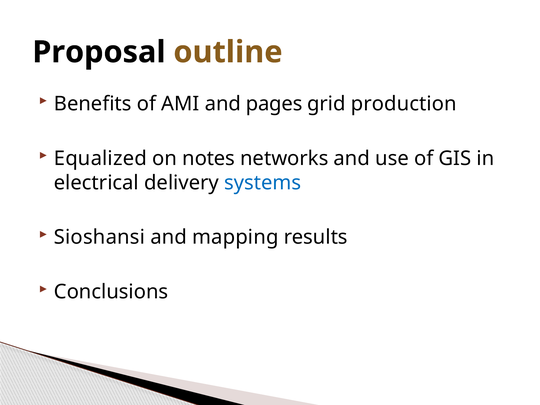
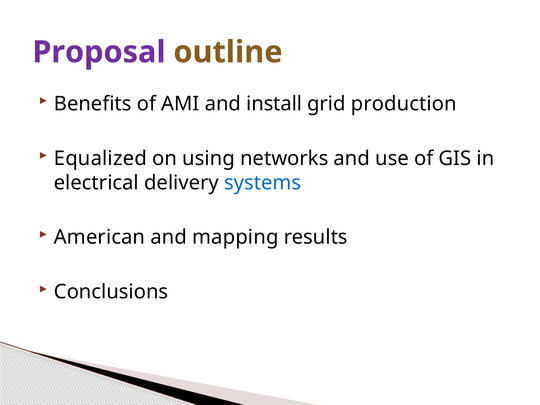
Proposal colour: black -> purple (99, 52)
pages: pages -> install (274, 104)
notes: notes -> using (209, 158)
Sioshansi: Sioshansi -> American (100, 237)
